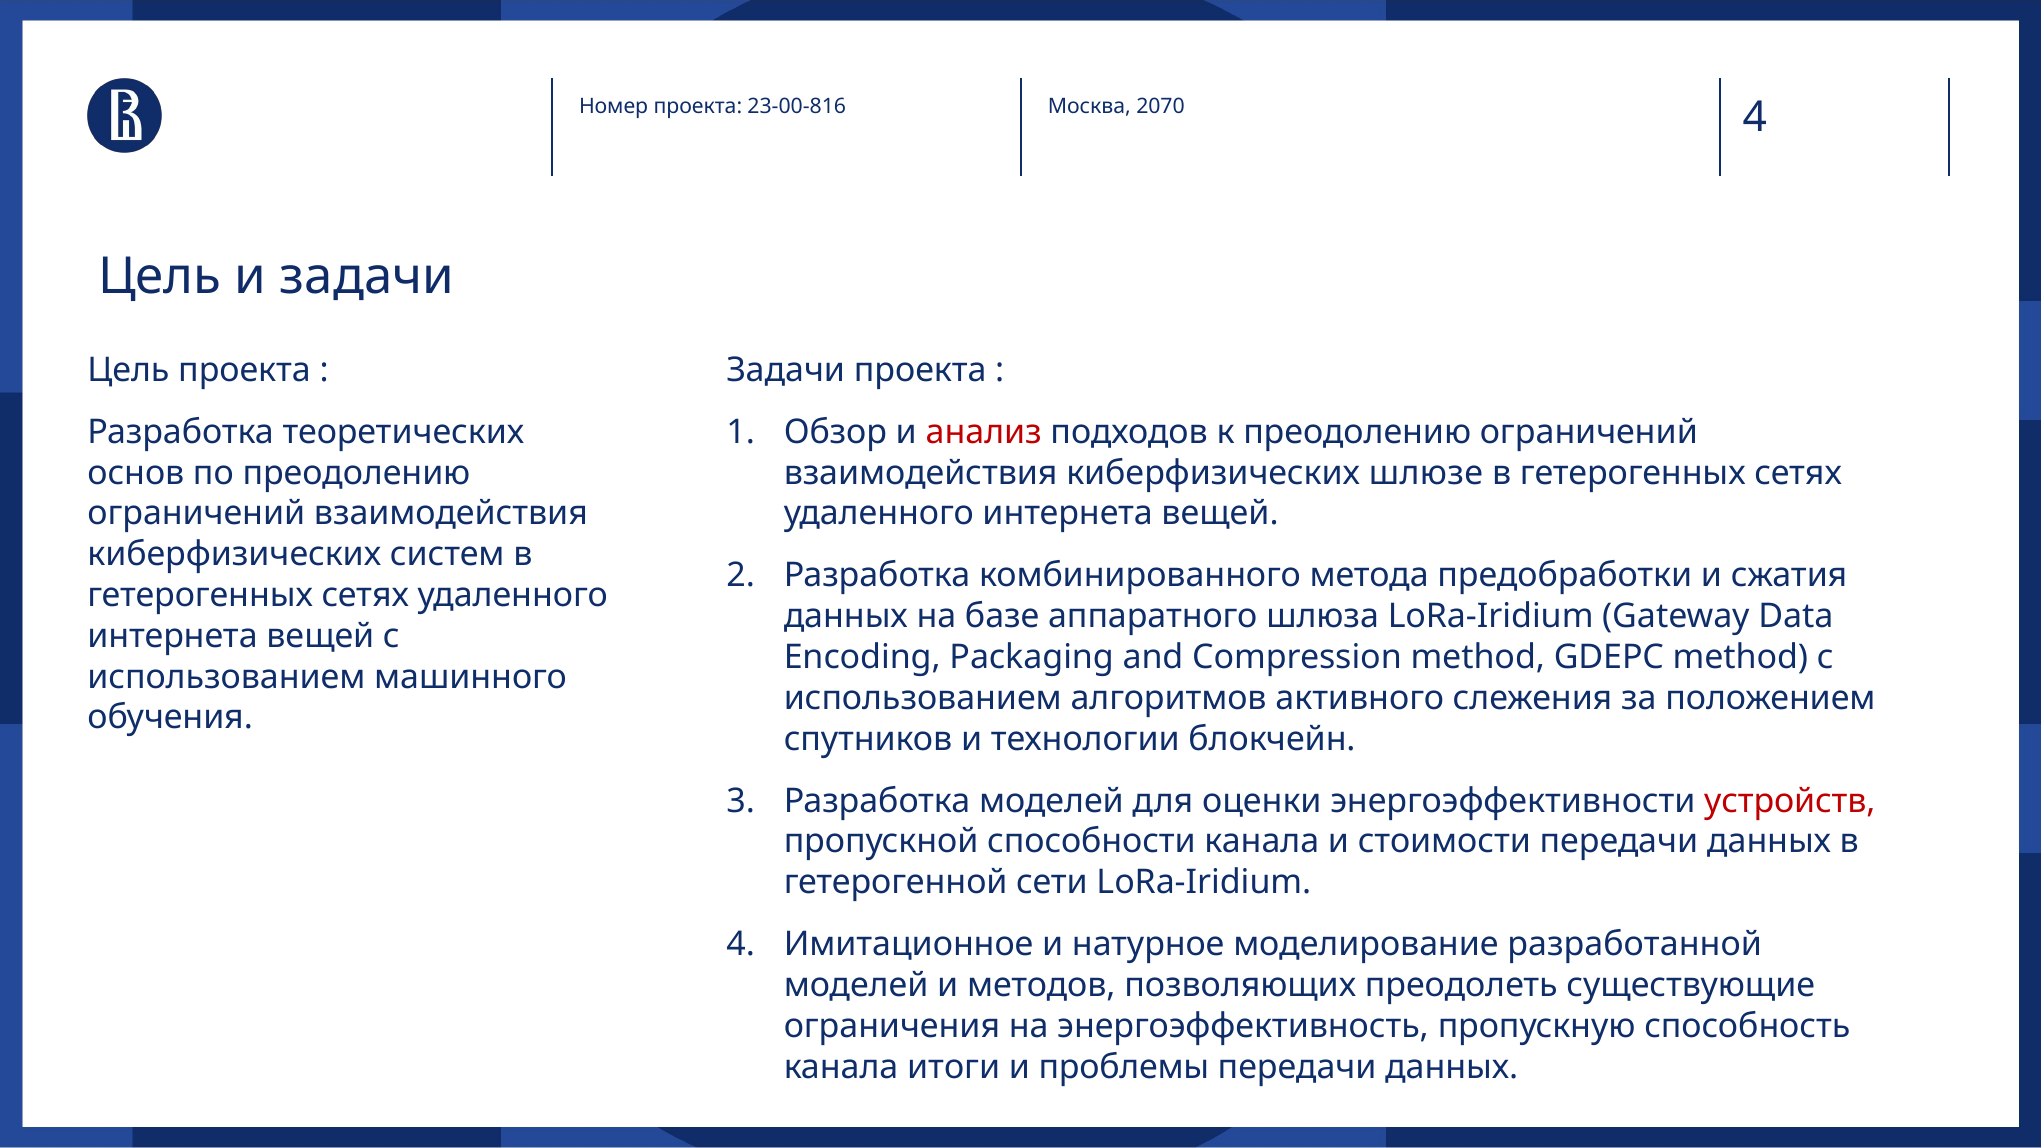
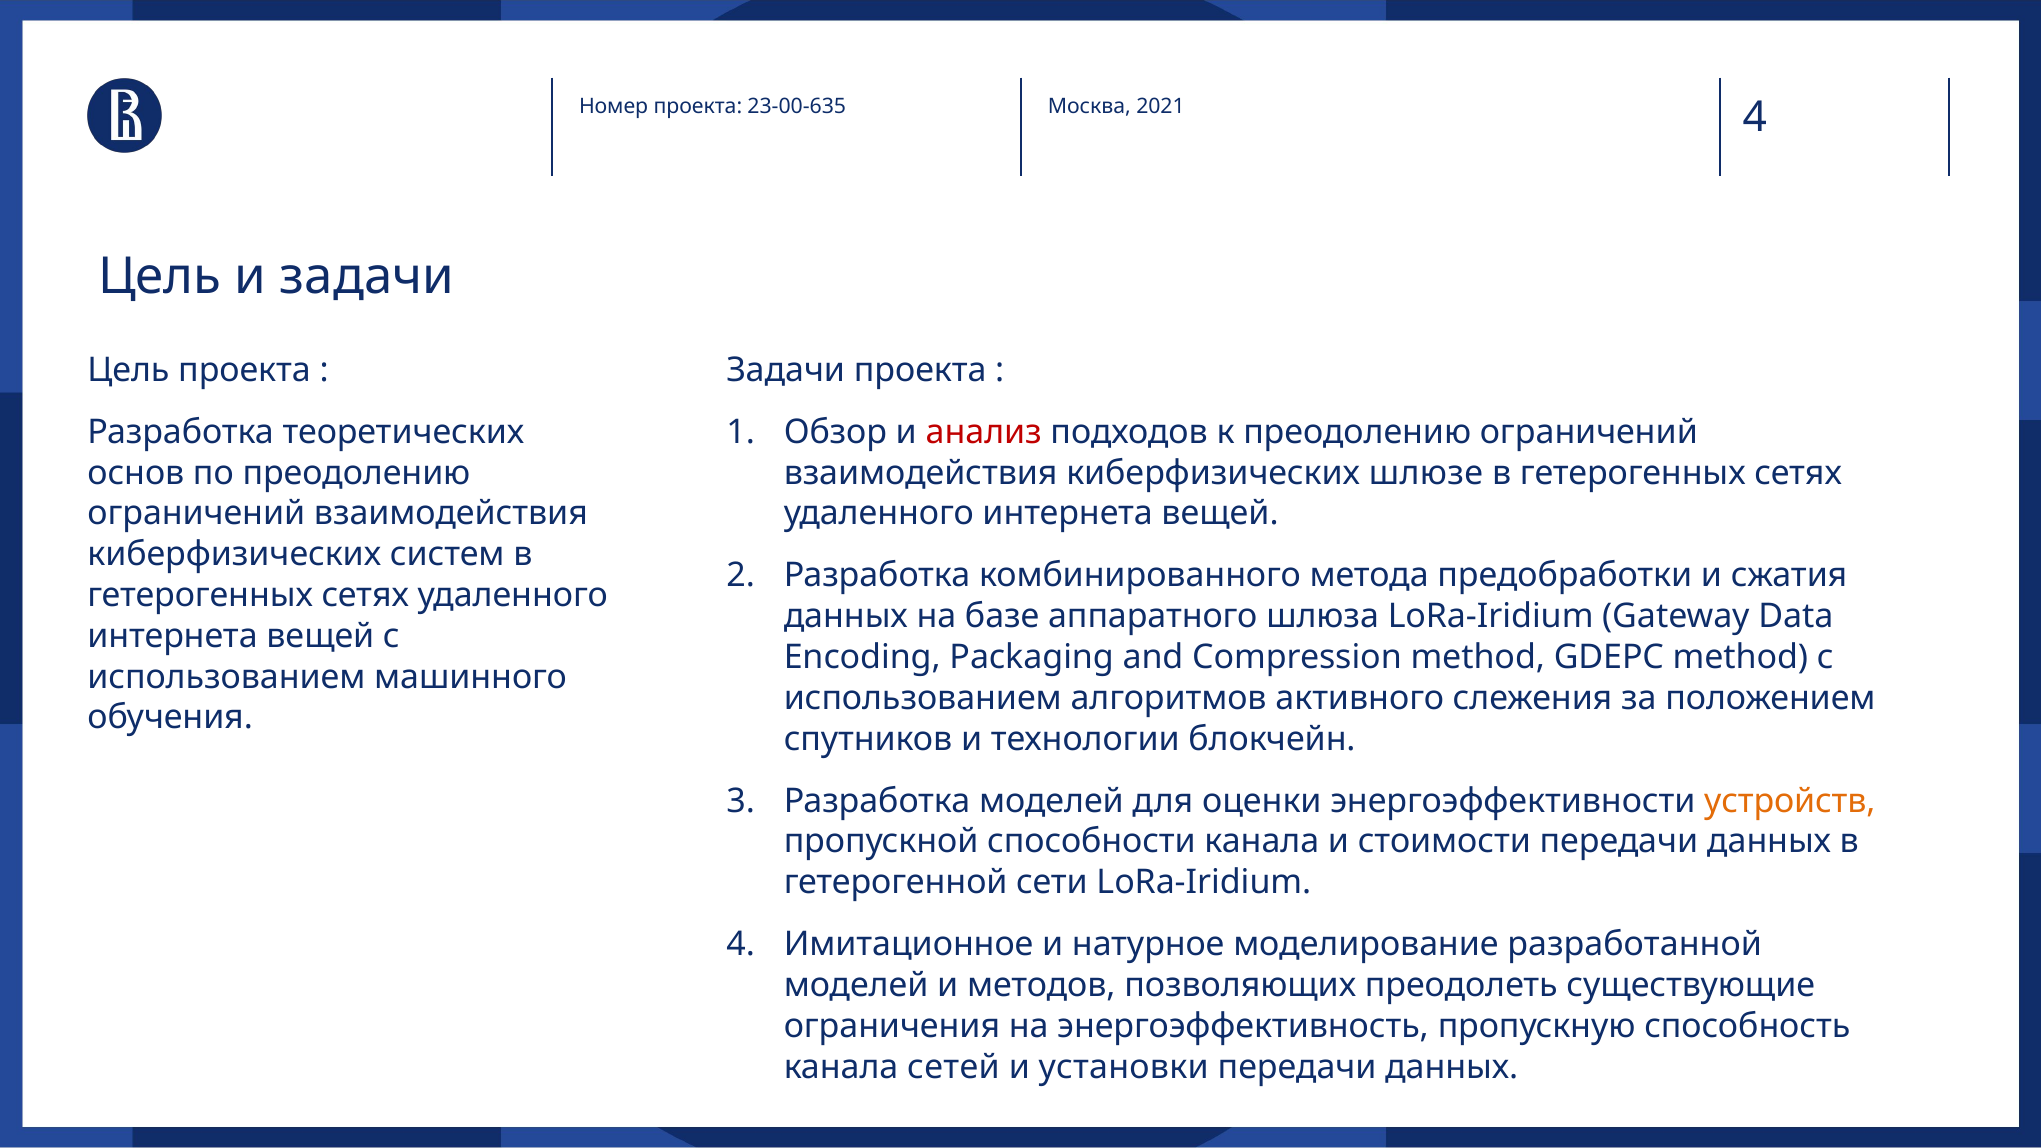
23-00-816: 23-00-816 -> 23-00-635 (797, 106)
2070: 2070 -> 2021 (1160, 106)
устройств colour: red -> orange (1790, 801)
итоги: итоги -> сетей (953, 1067)
проблемы: проблемы -> установки (1124, 1067)
